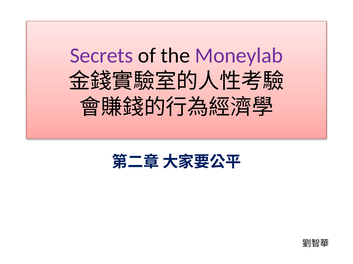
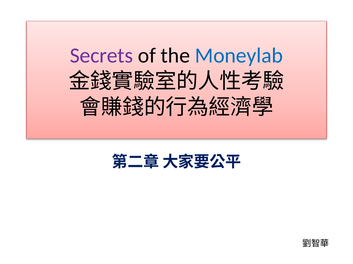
Moneylab colour: purple -> blue (239, 56)
